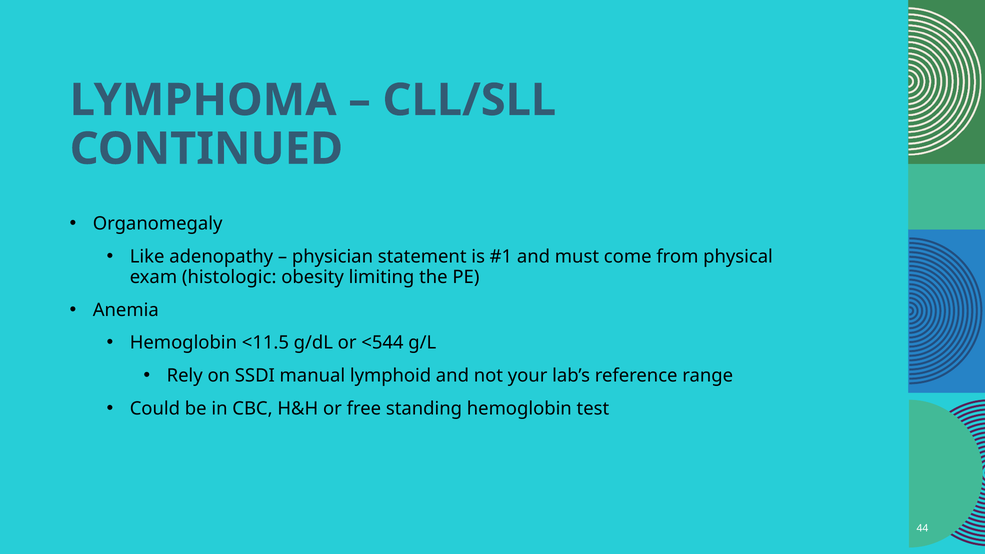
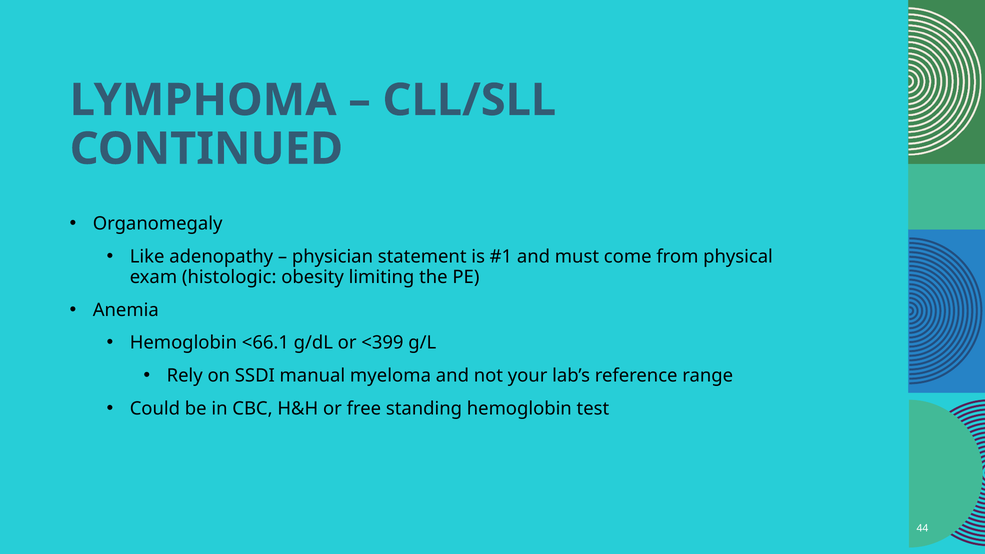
<11.5: <11.5 -> <66.1 (265, 343)
<544: <544 -> <399 (382, 343)
lymphoid: lymphoid -> myeloma (391, 376)
